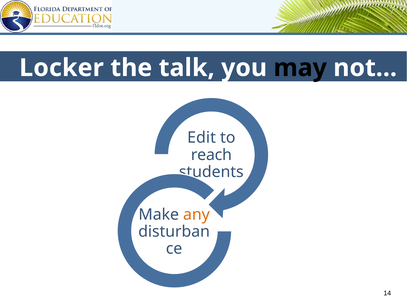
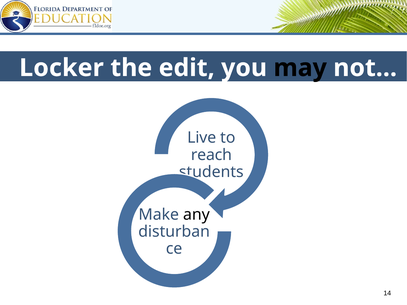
talk: talk -> edit (187, 68)
Edit: Edit -> Live (202, 138)
any colour: orange -> black (196, 215)
